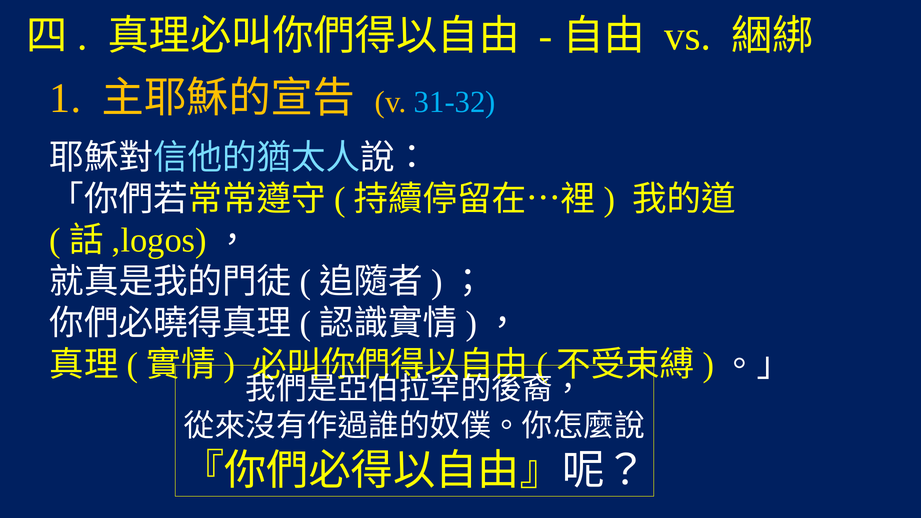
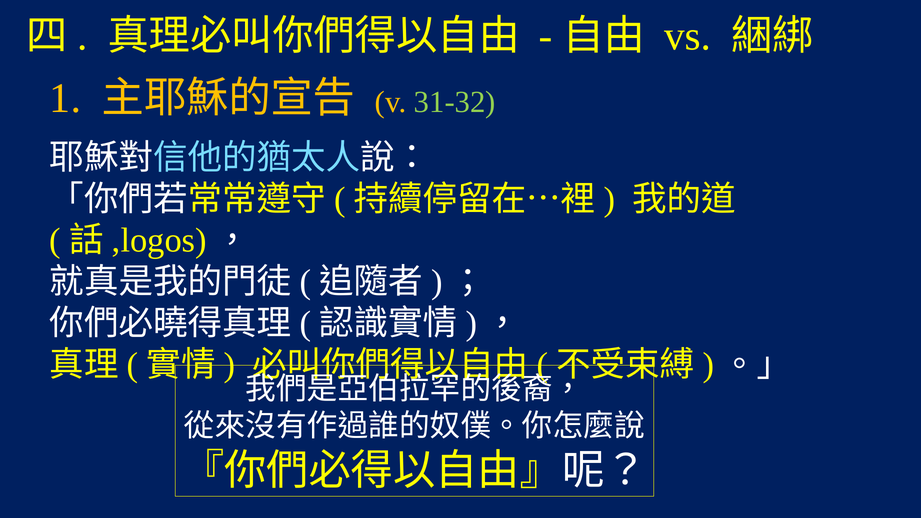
31-32 colour: light blue -> light green (455, 102)
